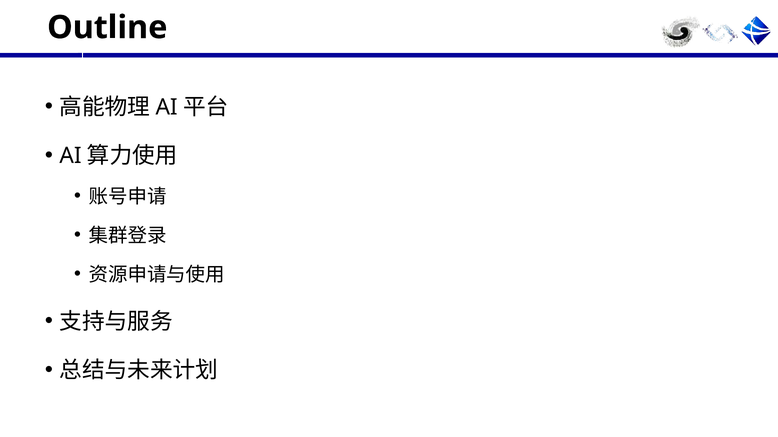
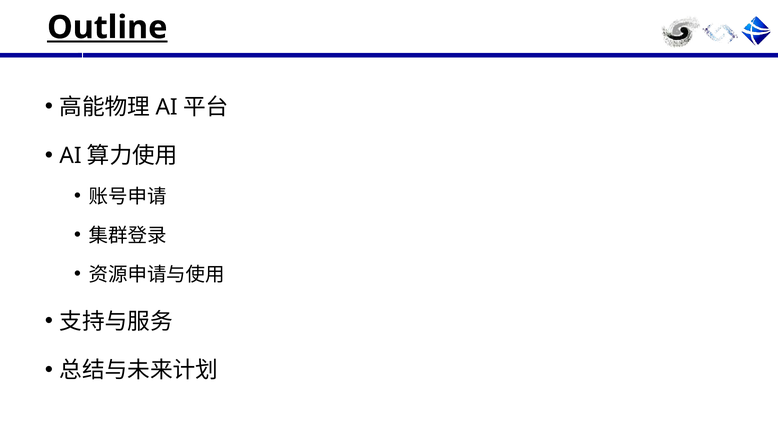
Outline underline: none -> present (107, 28)
